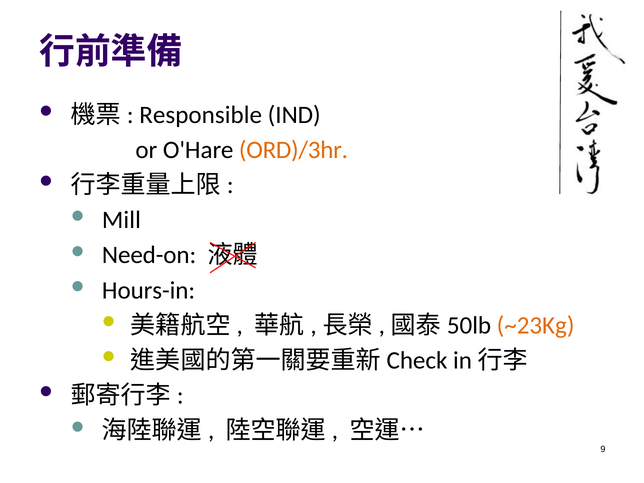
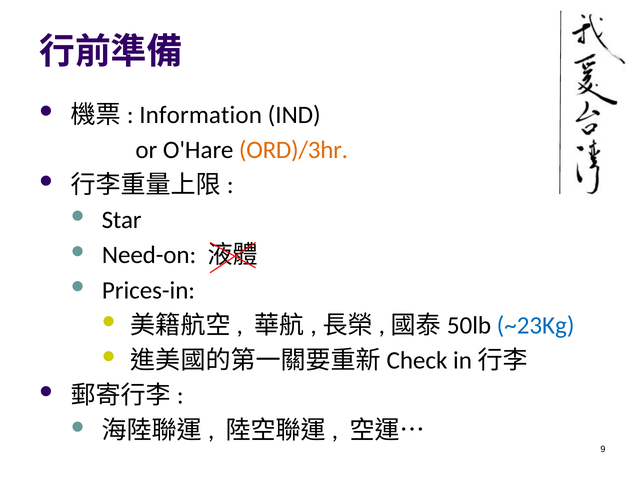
Responsible: Responsible -> Information (201, 115)
Mill: Mill -> Star (122, 220)
Hours-in: Hours-in -> Prices-in (149, 290)
~23Kg colour: orange -> blue (536, 325)
